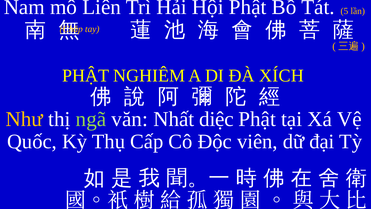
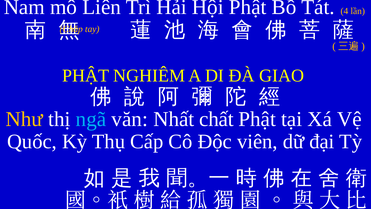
5: 5 -> 4 (344, 11)
XÍCH: XÍCH -> GIAO (282, 76)
ngã colour: light green -> light blue (91, 119)
diệc: diệc -> chất (216, 119)
